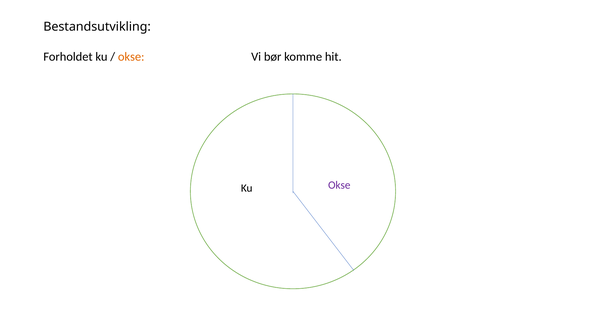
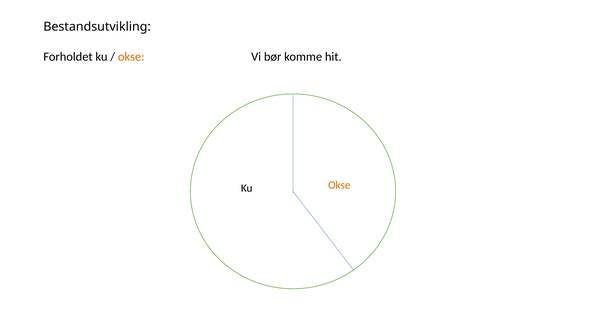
Okse colour: purple -> orange (339, 185)
